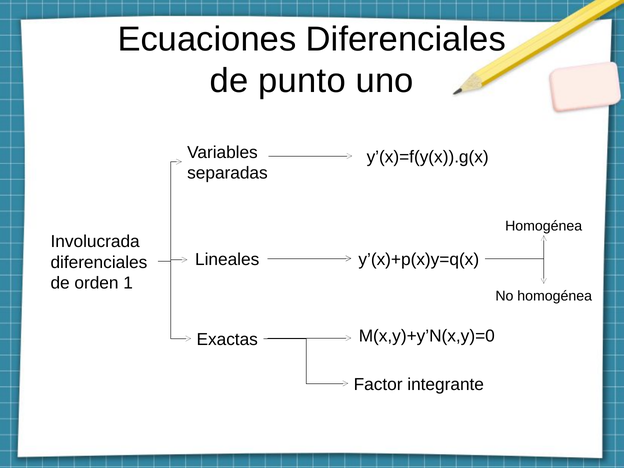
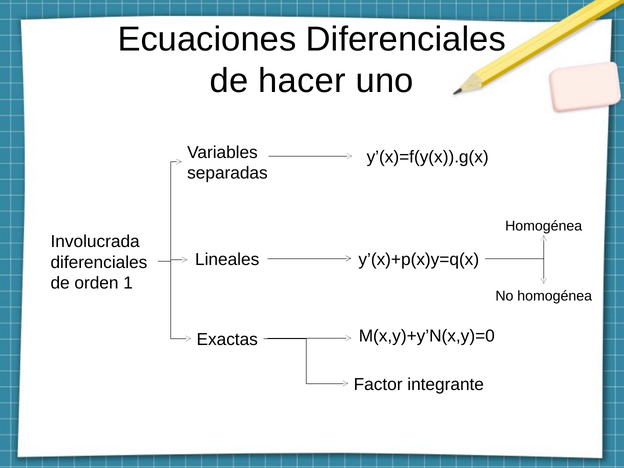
punto: punto -> hacer (302, 81)
